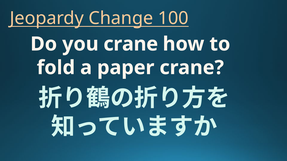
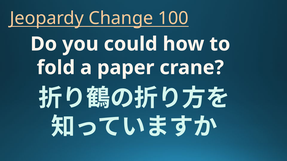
you crane: crane -> could (131, 44)
